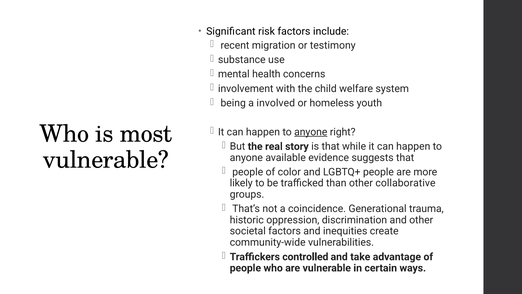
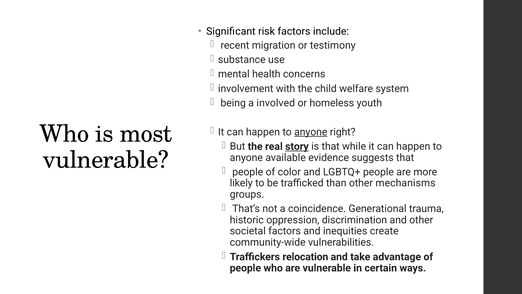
story underline: none -> present (297, 146)
collaborative: collaborative -> mechanisms (405, 183)
controlled: controlled -> relocation (305, 257)
